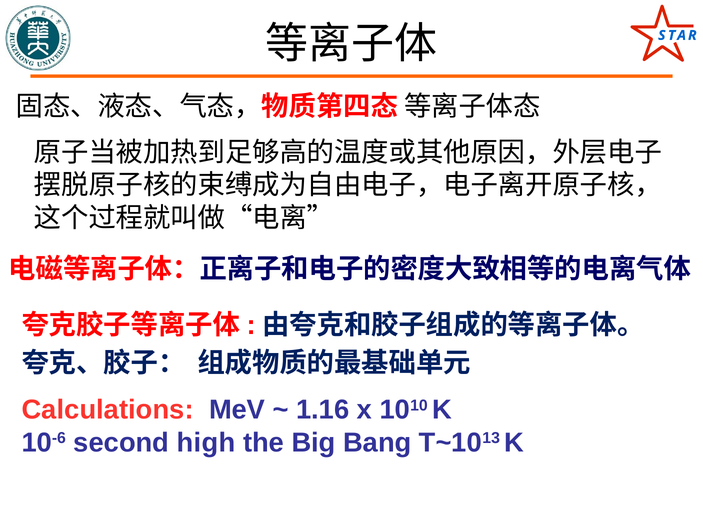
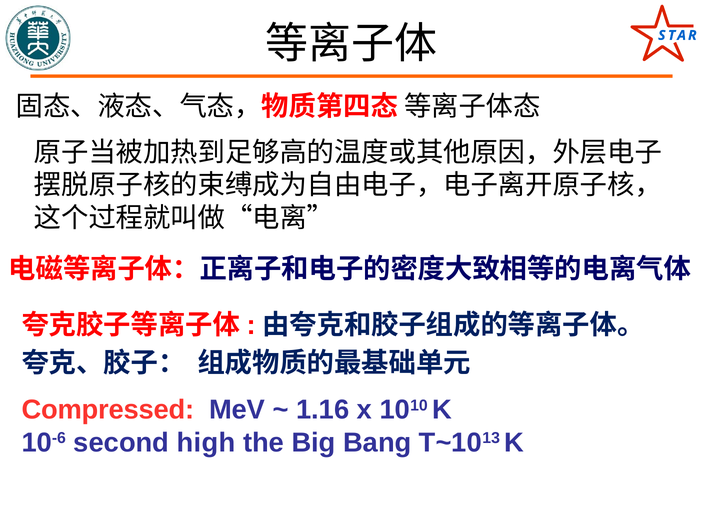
Calculations: Calculations -> Compressed (108, 410)
